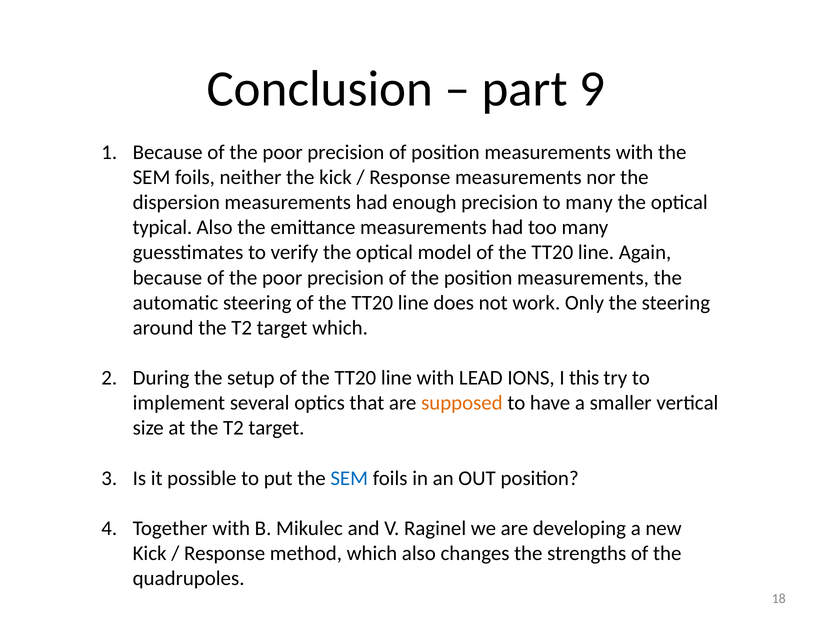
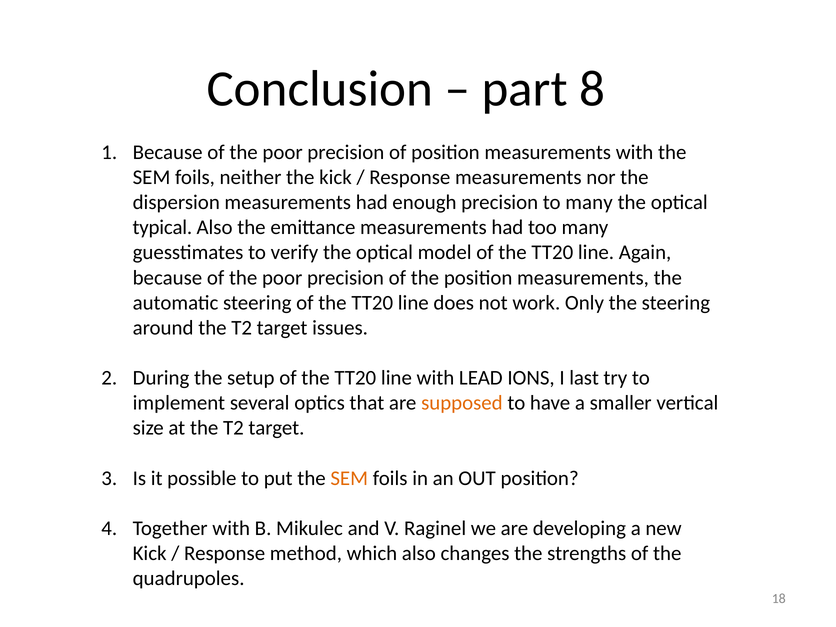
9: 9 -> 8 (592, 89)
target which: which -> issues (340, 328)
this: this -> last (584, 378)
SEM colour: blue -> orange (349, 478)
